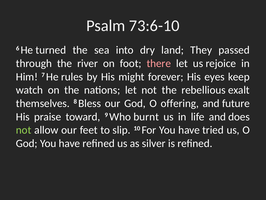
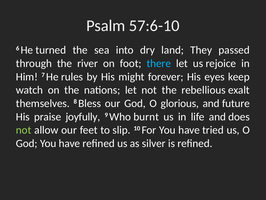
73:6-10: 73:6-10 -> 57:6-10 (154, 26)
there colour: pink -> light blue (159, 63)
offering: offering -> glorious (180, 103)
toward: toward -> joyfully (83, 116)
